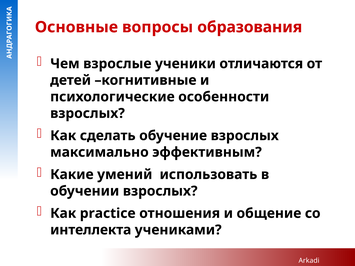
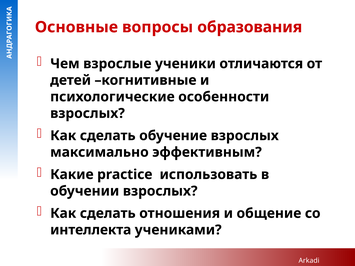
умений: умений -> practice (125, 175)
practice: practice -> сделать (108, 214)
